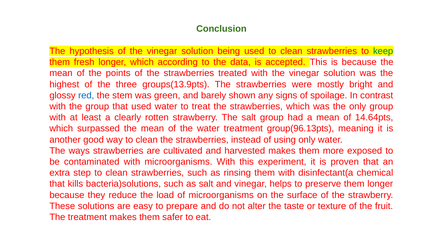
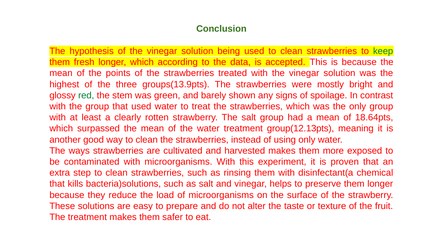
red colour: blue -> green (86, 95)
14.64pts: 14.64pts -> 18.64pts (374, 118)
group(96.13pts: group(96.13pts -> group(12.13pts (300, 129)
